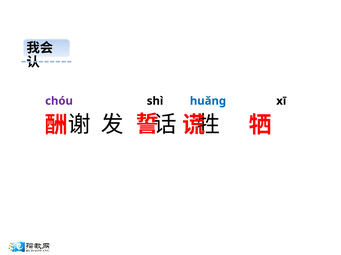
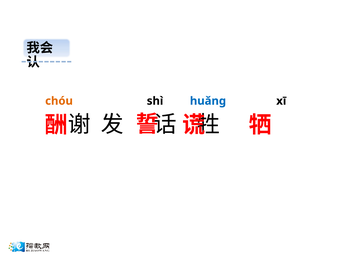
chóu colour: purple -> orange (59, 101)
